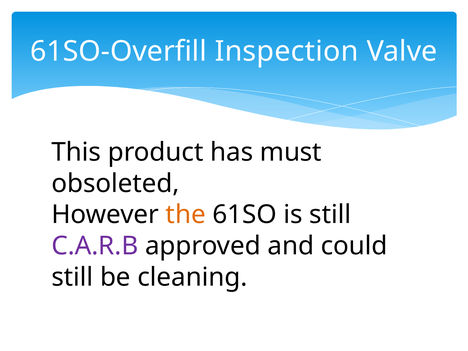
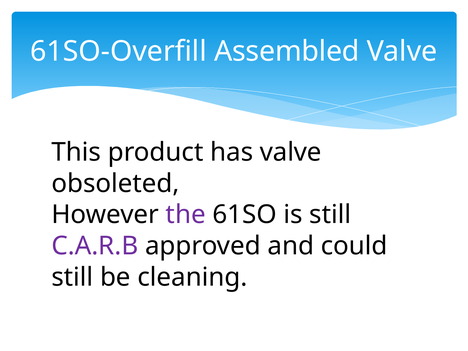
Inspection: Inspection -> Assembled (287, 51)
has must: must -> valve (291, 152)
the colour: orange -> purple (186, 215)
